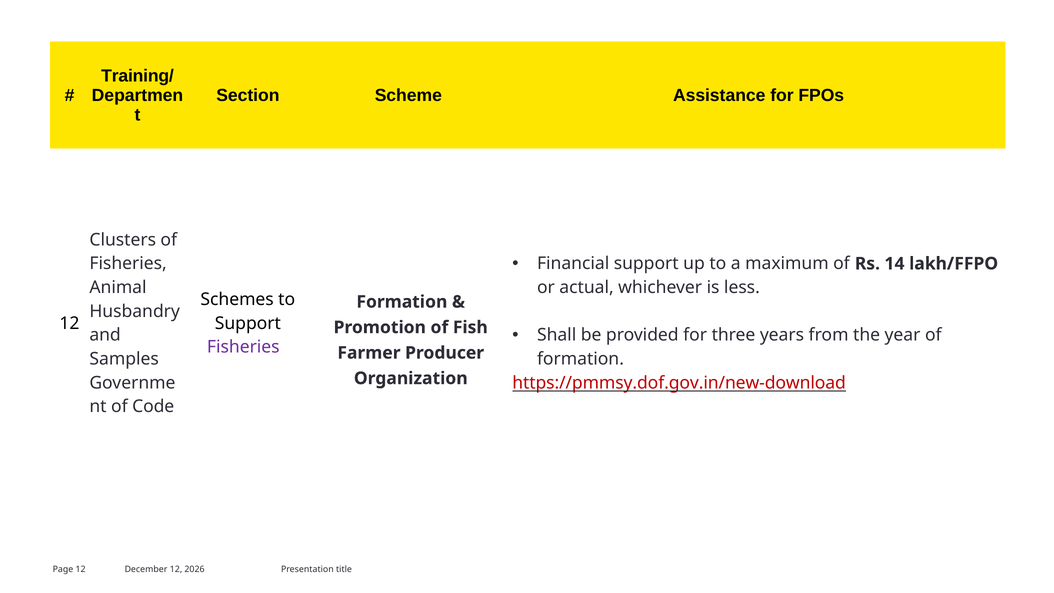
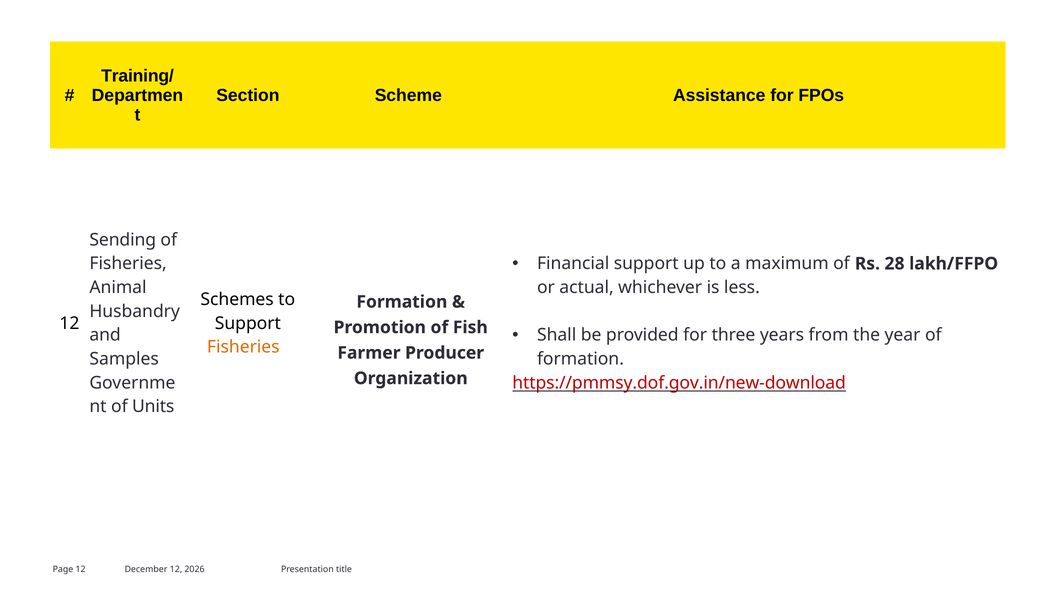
Clusters: Clusters -> Sending (123, 240)
14: 14 -> 28 (894, 264)
Fisheries colour: purple -> orange (243, 347)
Code: Code -> Units (153, 407)
